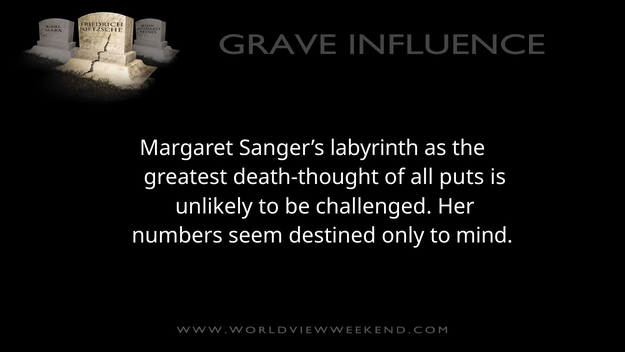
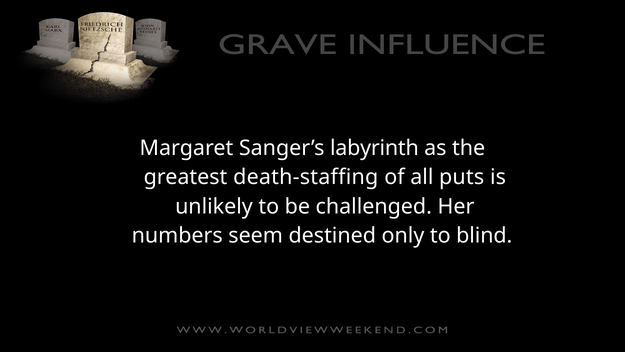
death-thought: death-thought -> death-staffing (306, 177)
mind: mind -> blind (484, 236)
